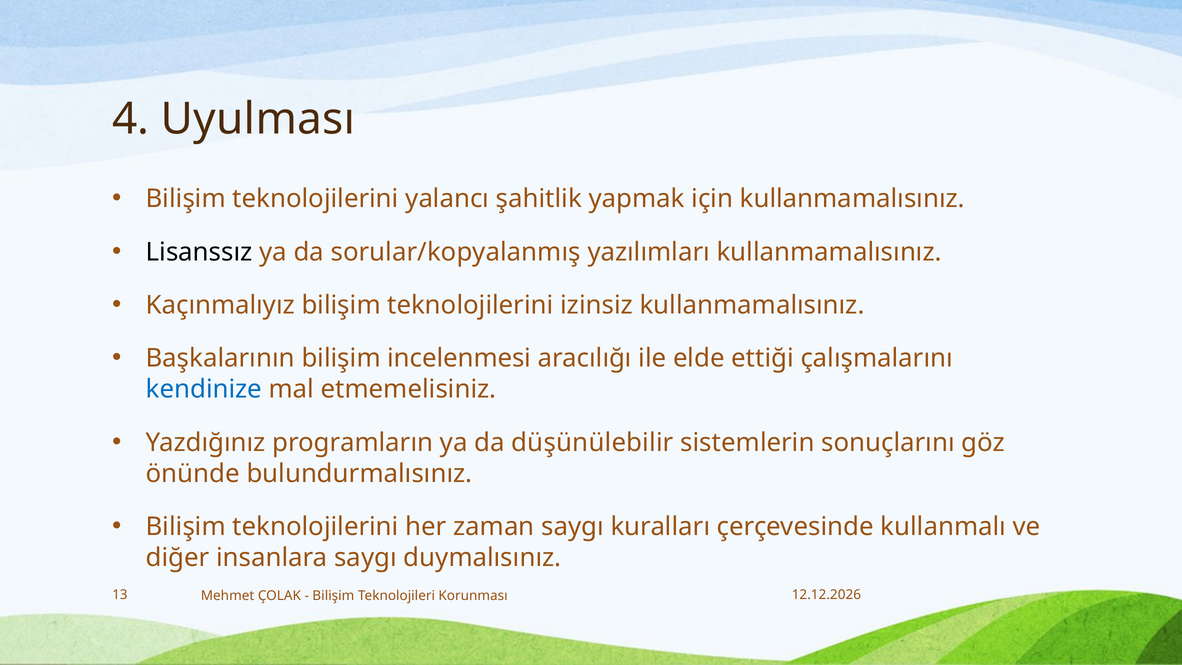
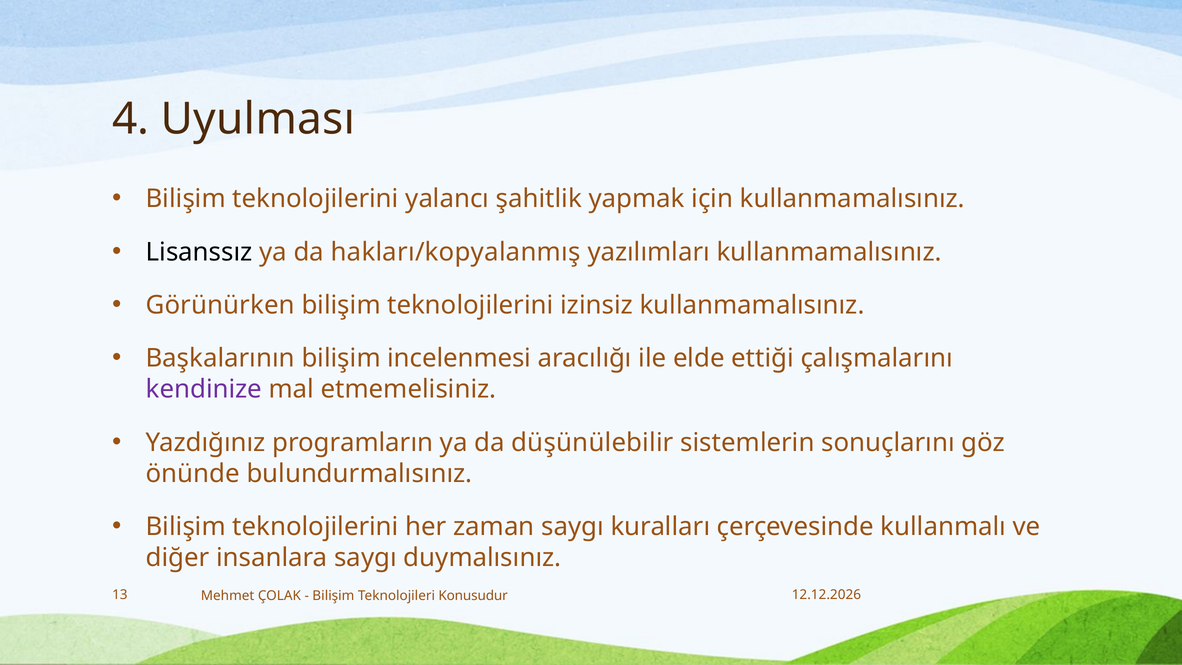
sorular/kopyalanmış: sorular/kopyalanmış -> hakları/kopyalanmış (456, 252)
Kaçınmalıyız: Kaçınmalıyız -> Görünürken (220, 305)
kendinize colour: blue -> purple (204, 389)
Korunması: Korunması -> Konusudur (473, 596)
